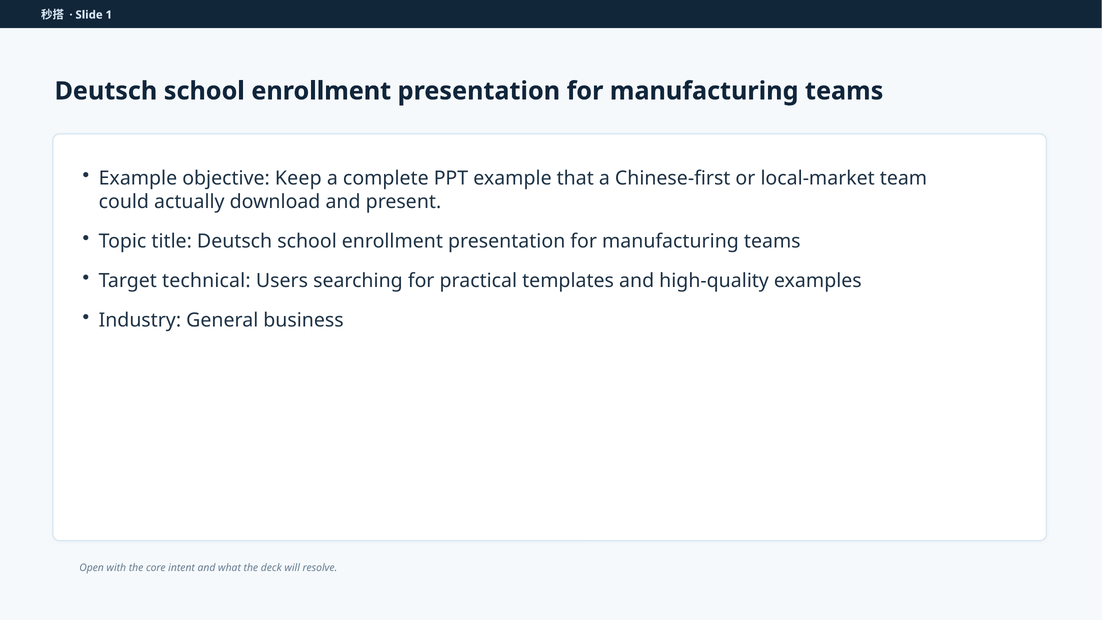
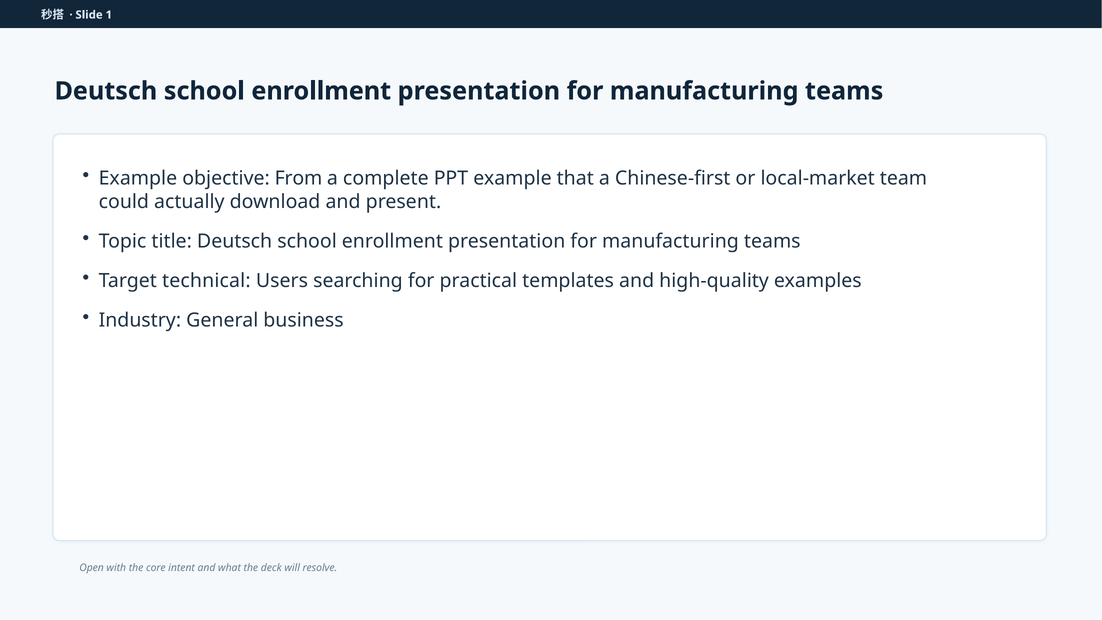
Keep: Keep -> From (299, 178)
